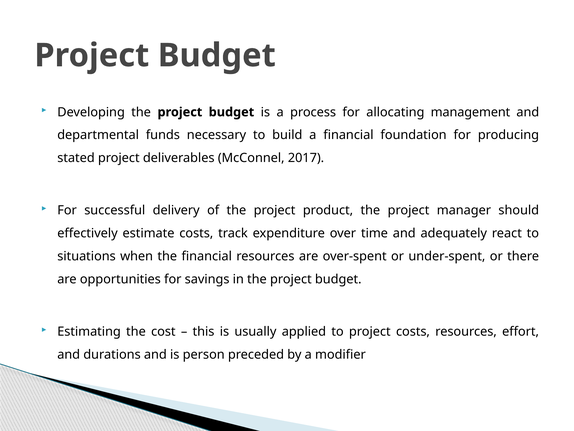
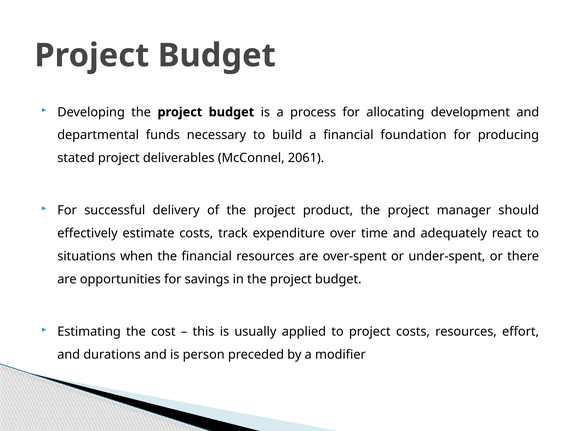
management: management -> development (470, 112)
2017: 2017 -> 2061 (306, 158)
